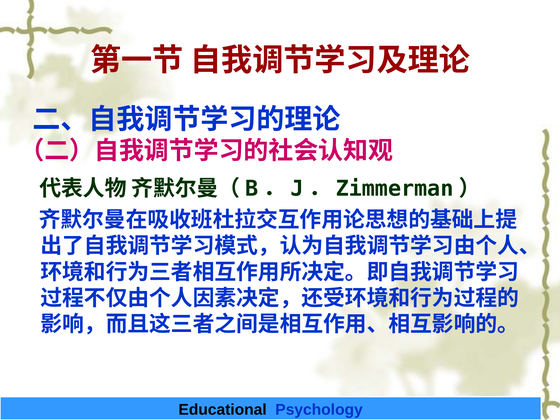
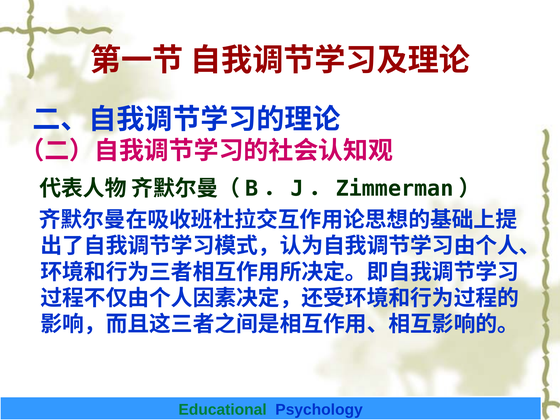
Educational colour: black -> green (223, 410)
